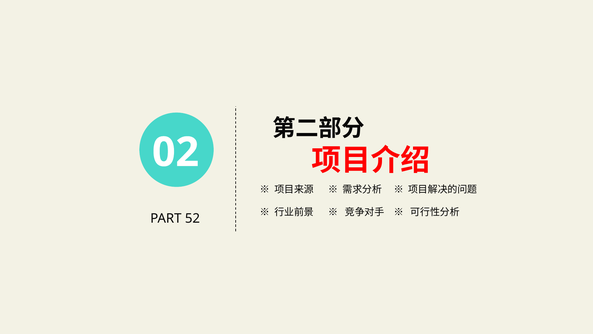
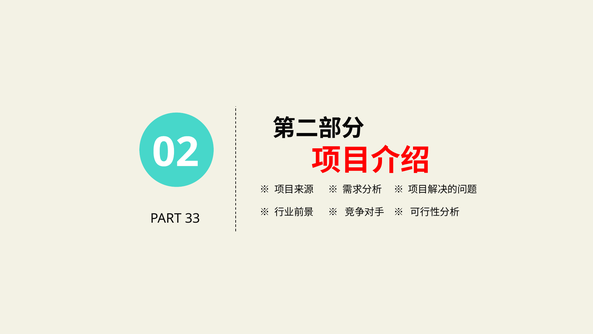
52: 52 -> 33 (192, 218)
